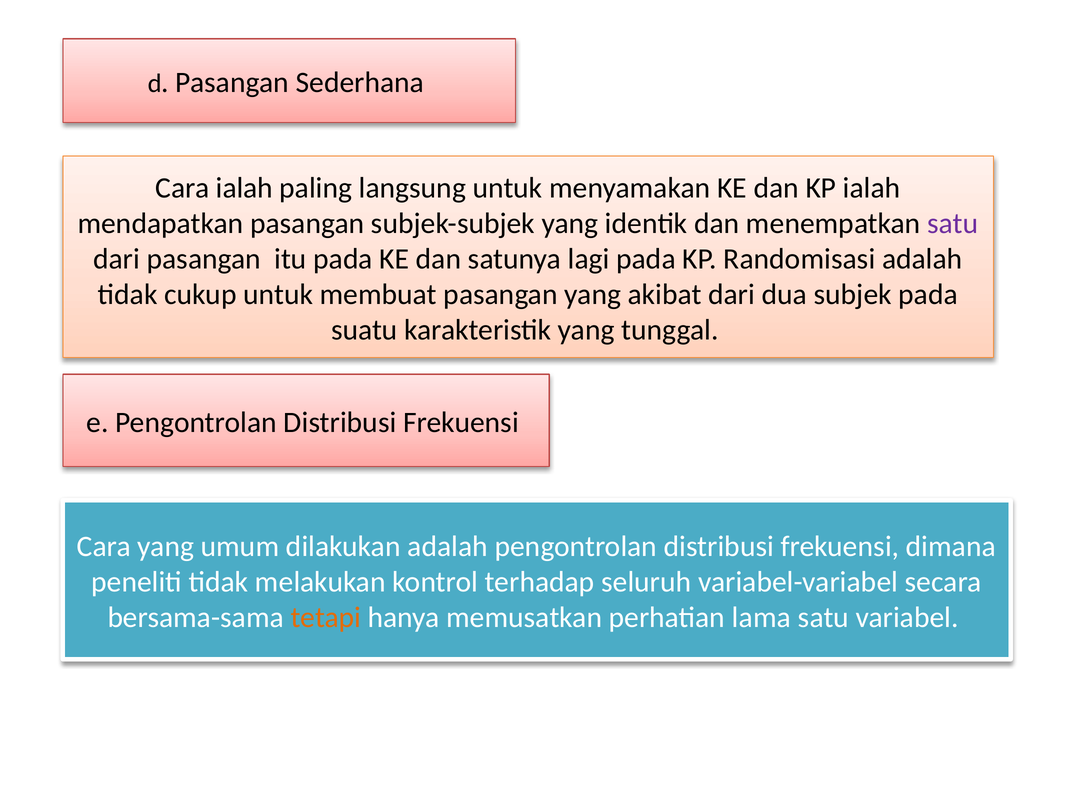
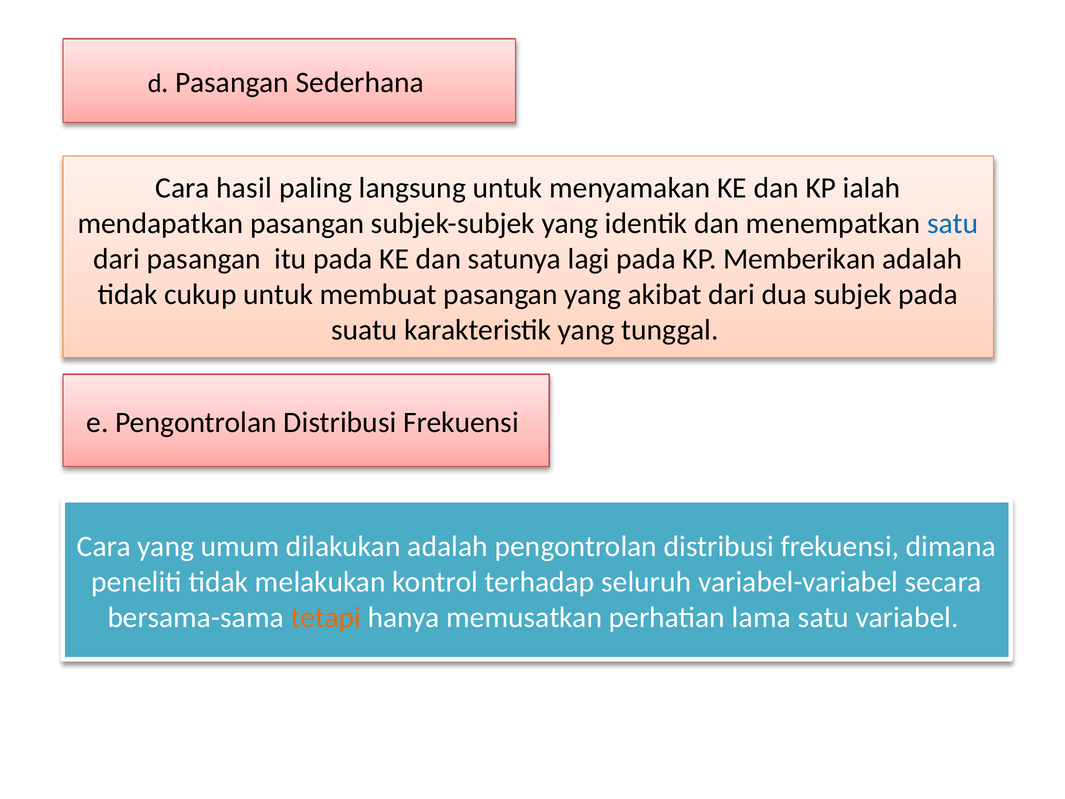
Cara ialah: ialah -> hasil (244, 188)
satu colour: purple -> blue (953, 223)
Randomisasi: Randomisasi -> Memberikan (800, 259)
